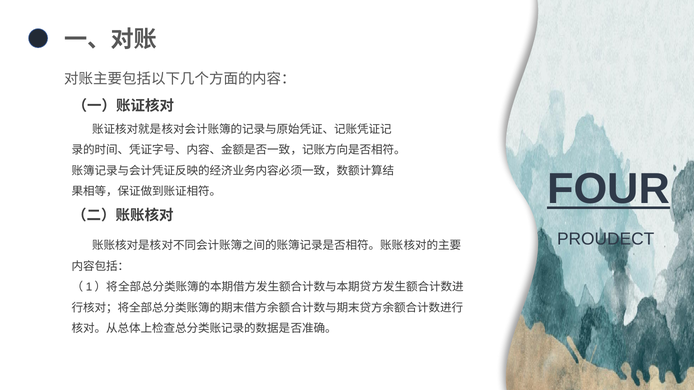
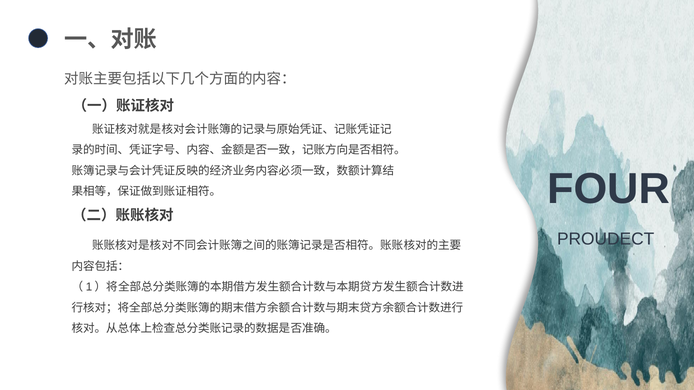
FOUR underline: present -> none (609, 189)
